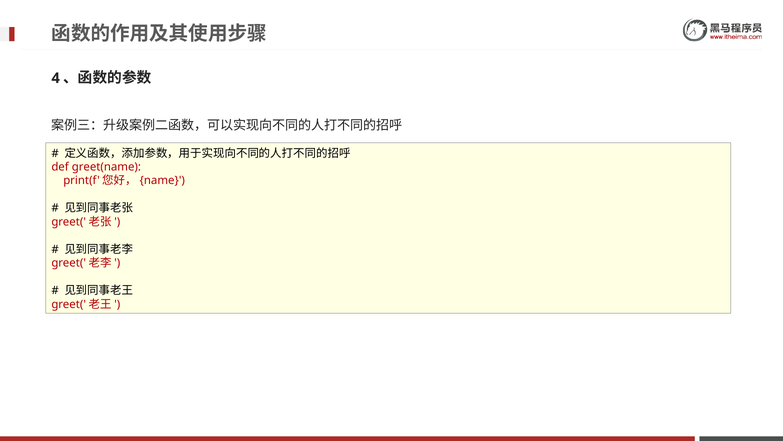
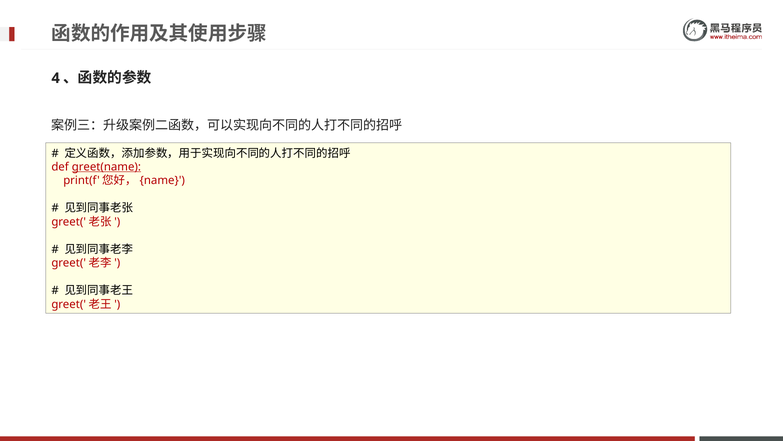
greet(name underline: none -> present (106, 167)
